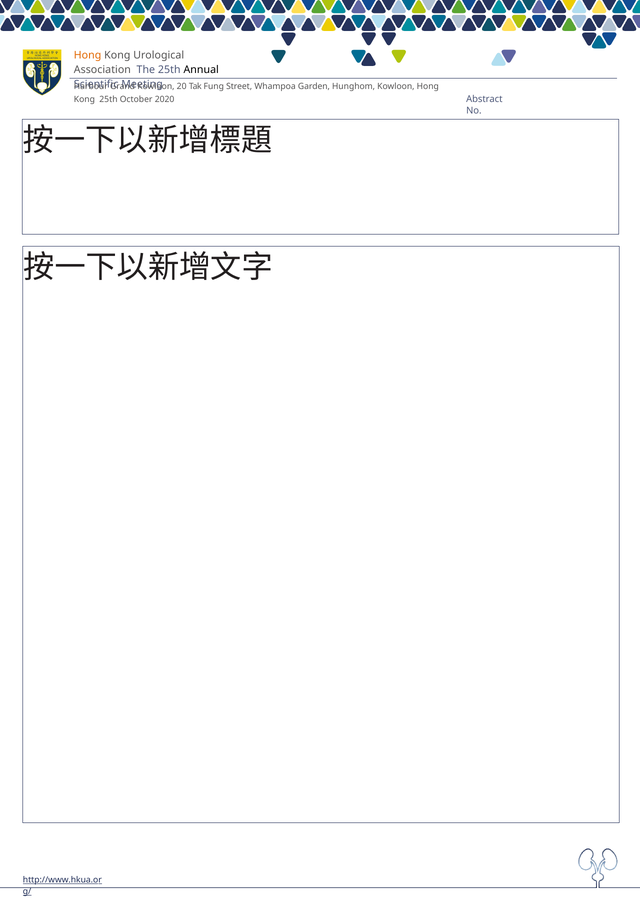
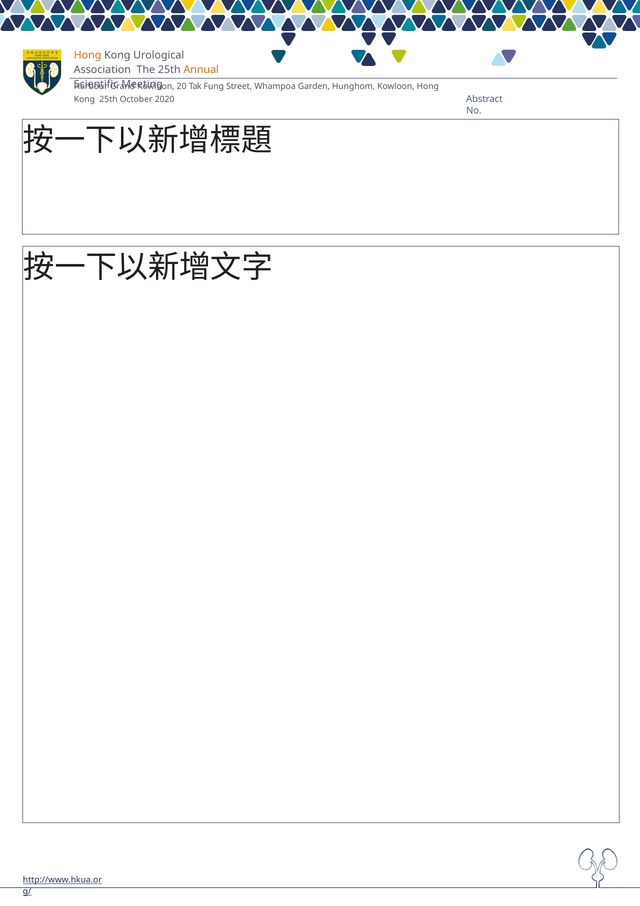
Annual colour: black -> orange (201, 70)
